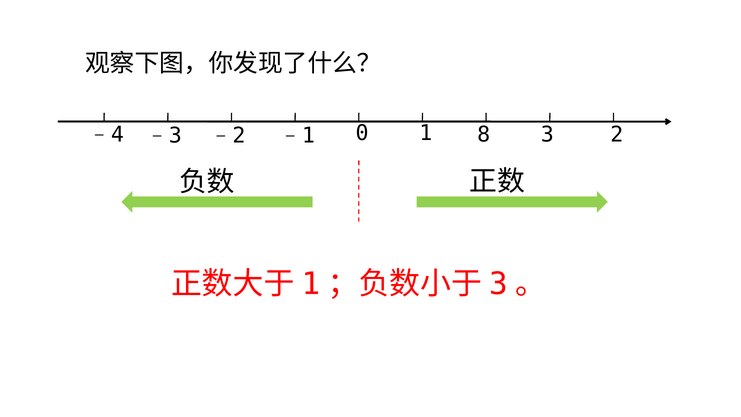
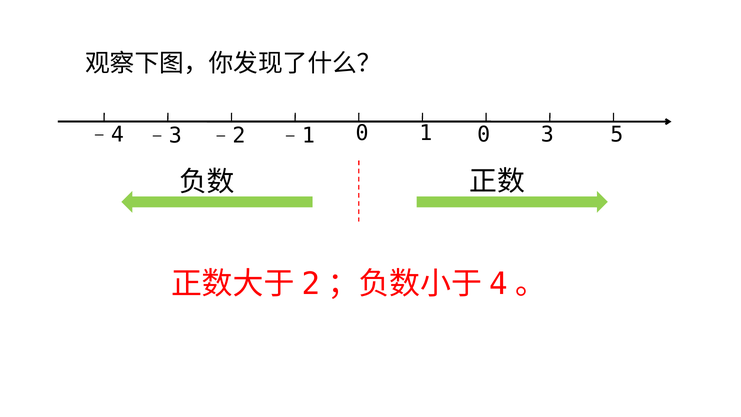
1 8: 8 -> 0 (484, 134)
2: 2 -> 5 (617, 134)
1: 1 -> 2 (311, 284)
3: 3 -> 4 (499, 284)
